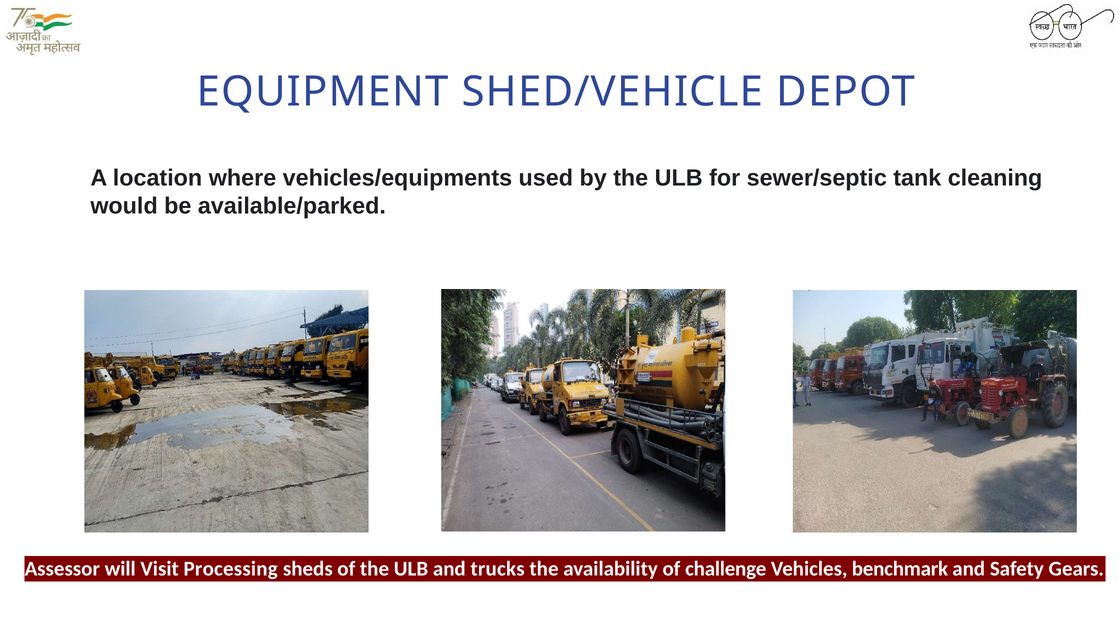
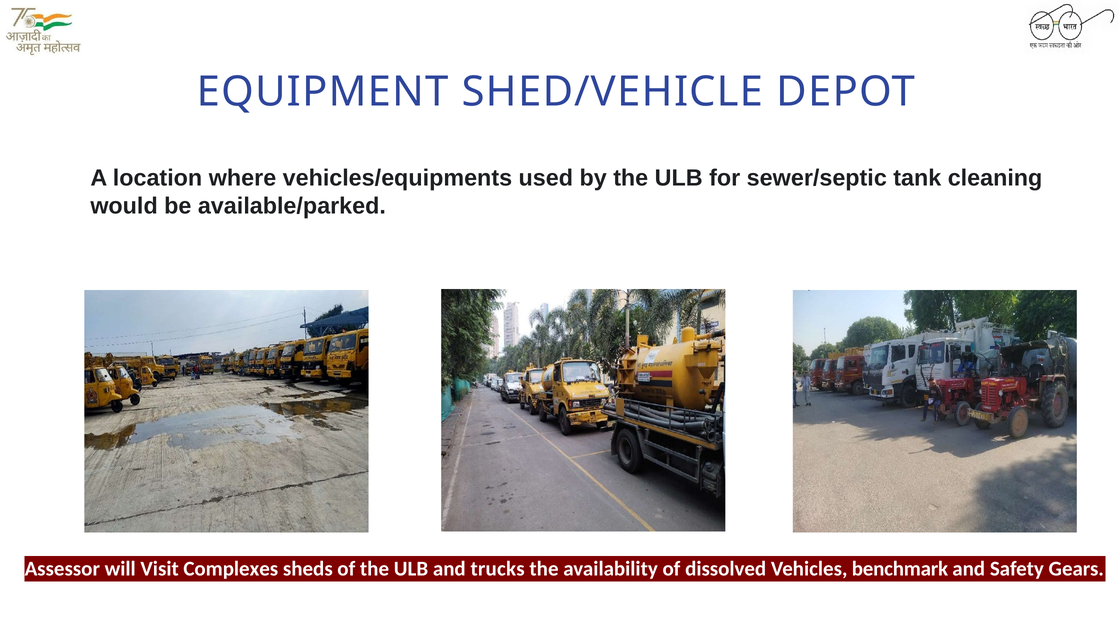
Processing: Processing -> Complexes (231, 568)
challenge: challenge -> dissolved (726, 568)
